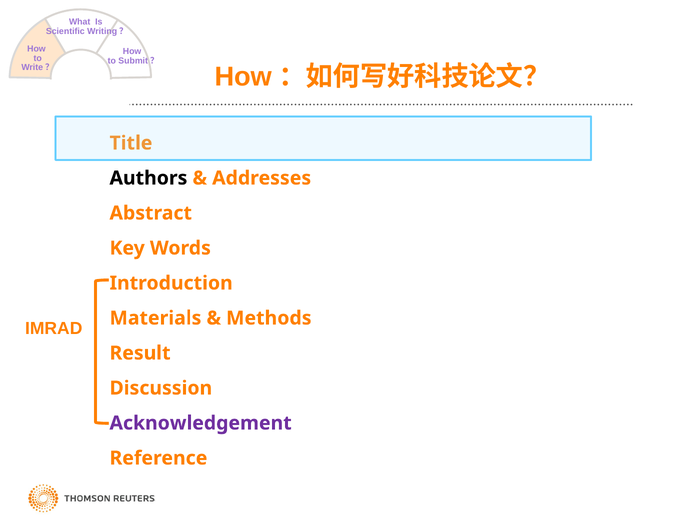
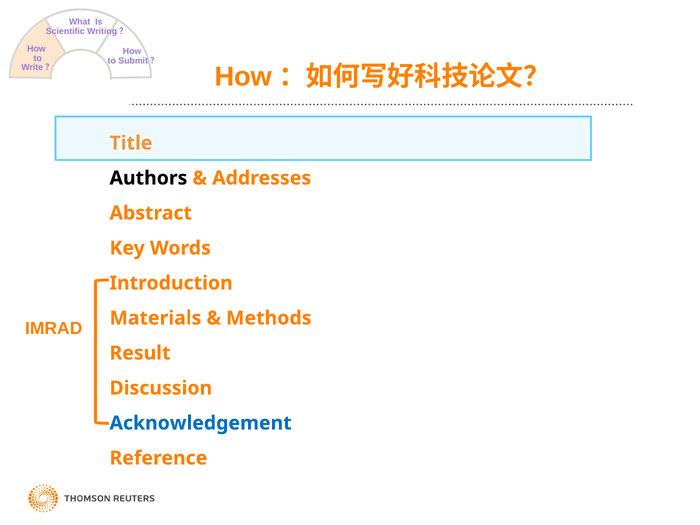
Acknowledgement colour: purple -> blue (201, 423)
